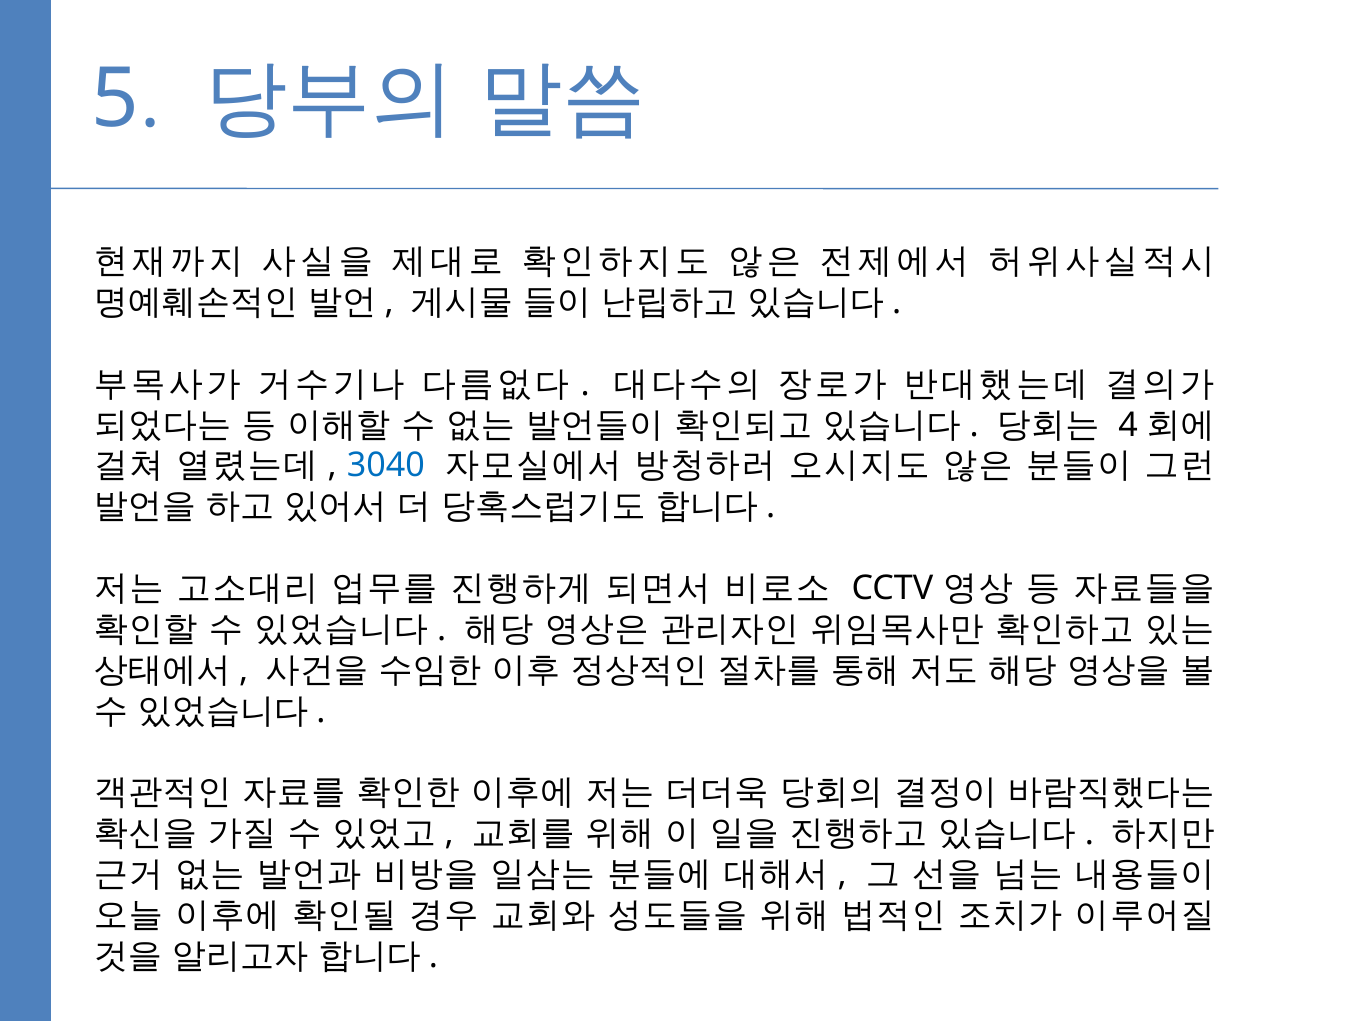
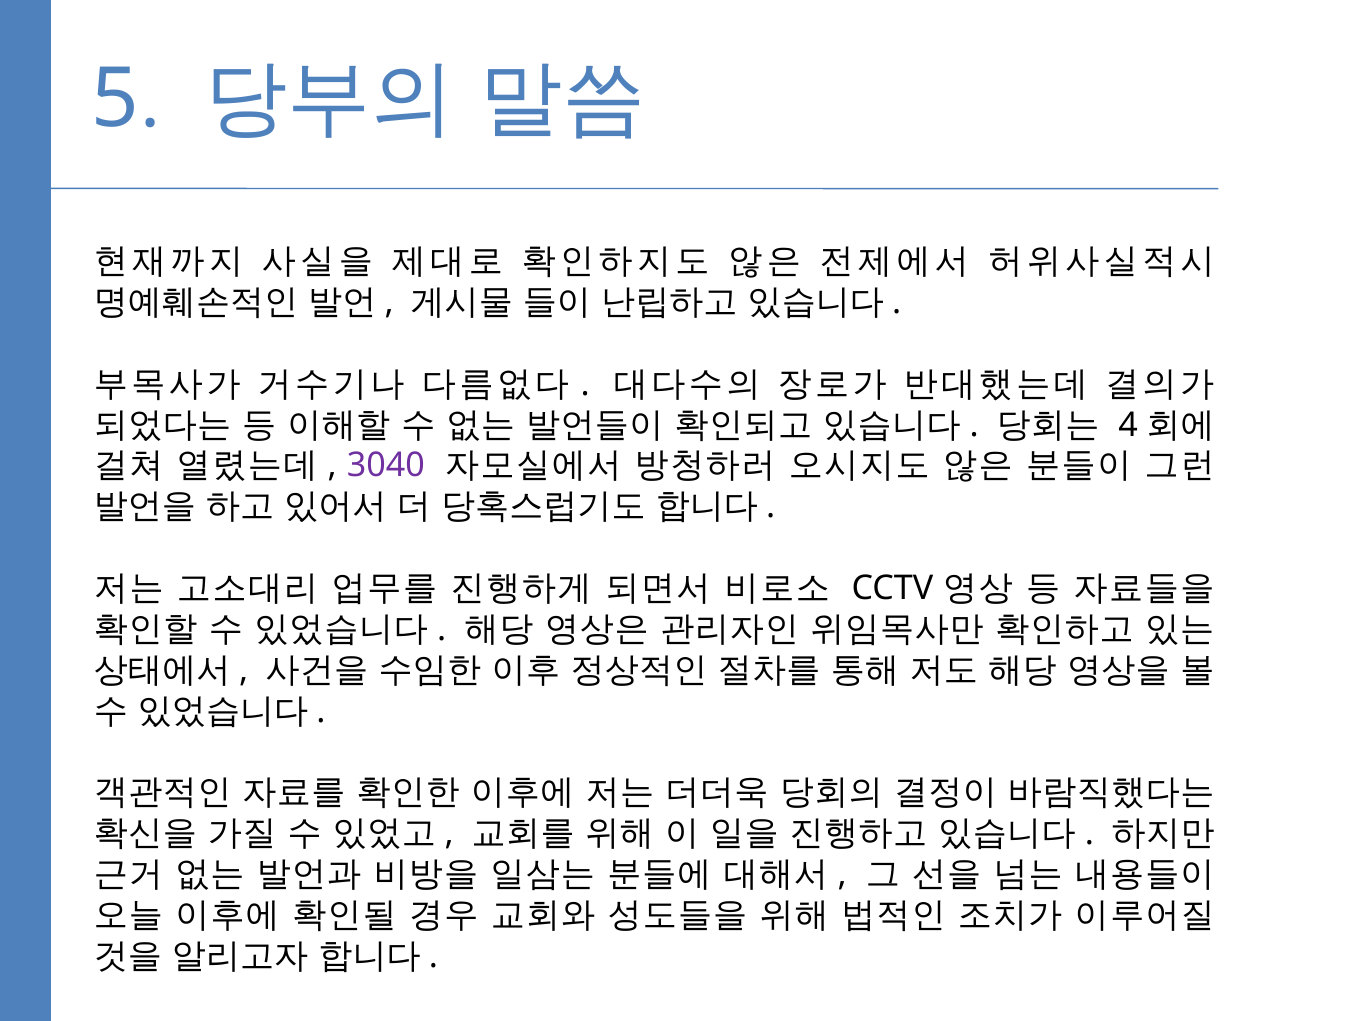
3040 colour: blue -> purple (386, 466)
